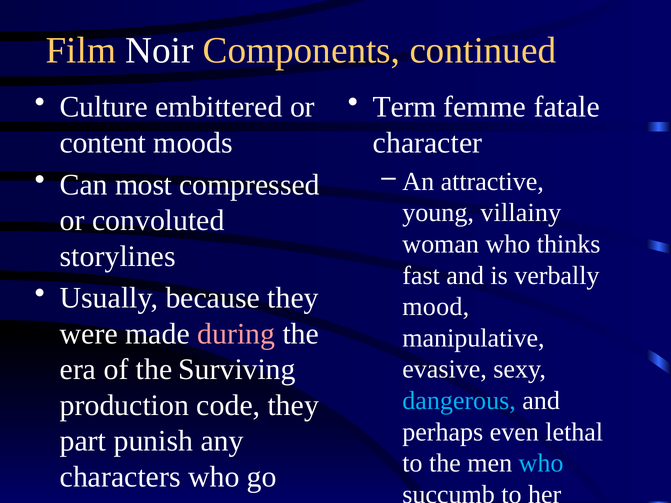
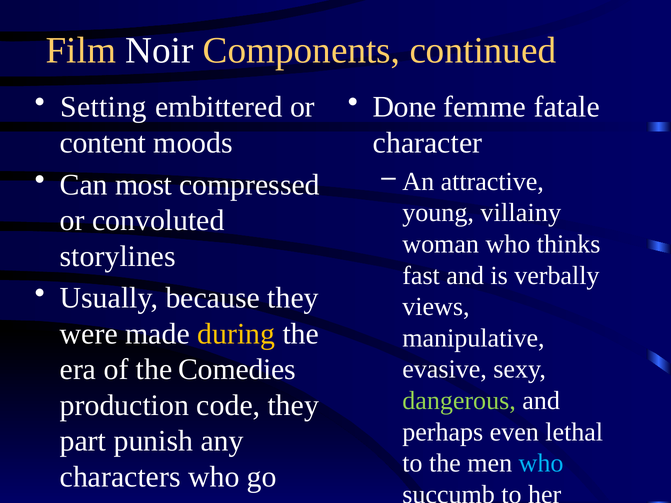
Culture: Culture -> Setting (104, 107)
Term: Term -> Done (405, 107)
mood: mood -> views (436, 307)
during colour: pink -> yellow (236, 334)
Surviving: Surviving -> Comedies (237, 370)
dangerous colour: light blue -> light green (459, 401)
